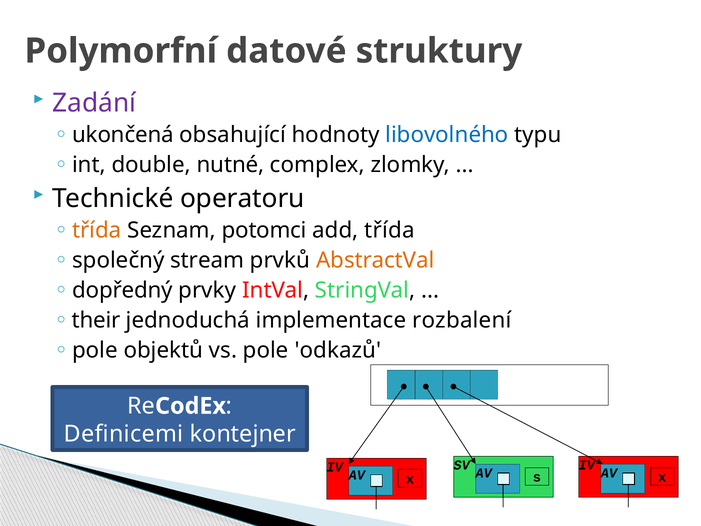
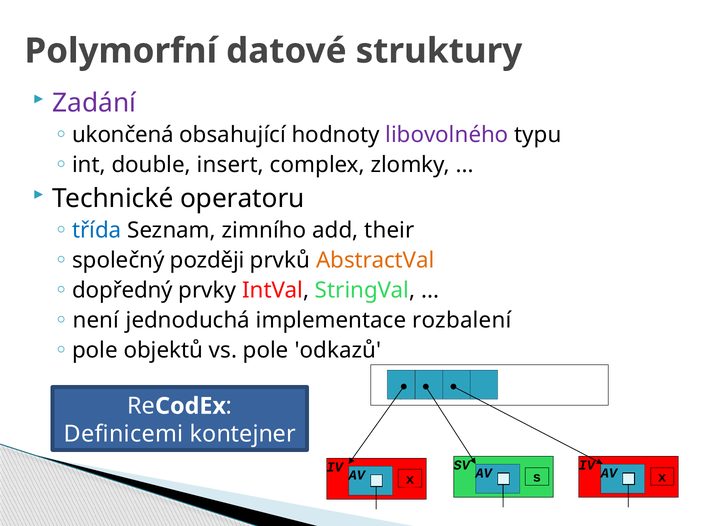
libovolného colour: blue -> purple (447, 135)
nutné: nutné -> insert (230, 165)
třída colour: orange -> blue (97, 230)
potomci: potomci -> zimního (264, 230)
add třída: třída -> their (389, 230)
stream: stream -> později (207, 260)
their: their -> není (96, 320)
